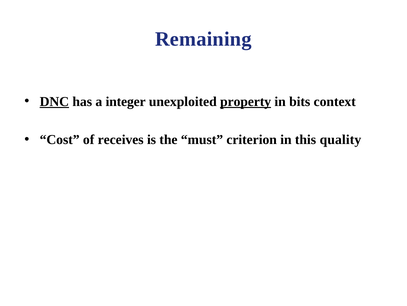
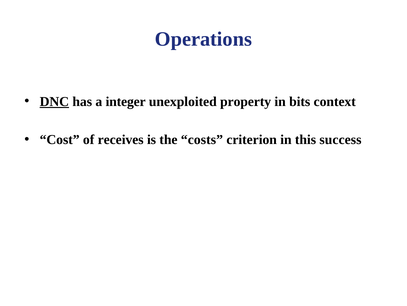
Remaining: Remaining -> Operations (203, 39)
property underline: present -> none (246, 101)
must: must -> costs (202, 139)
quality: quality -> success (340, 139)
